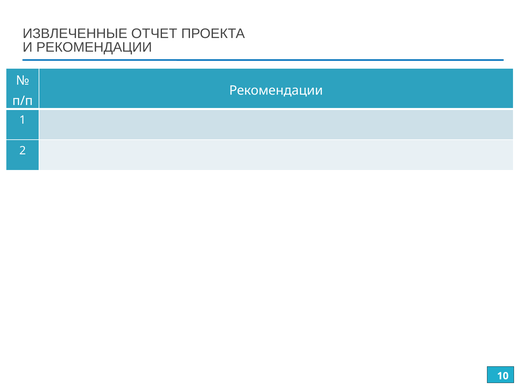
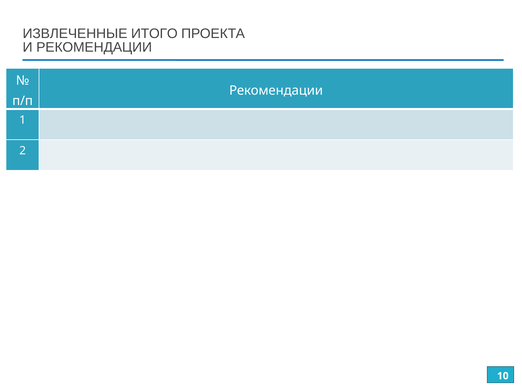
ОТЧЕТ: ОТЧЕТ -> ИТОГО (154, 34)
